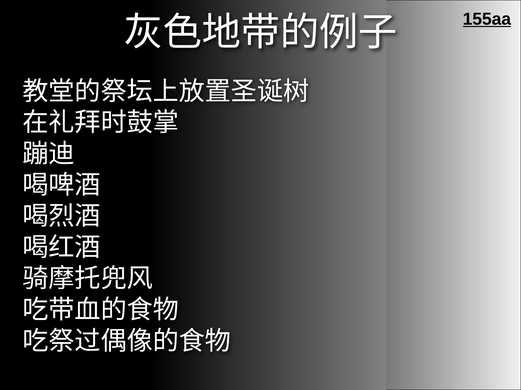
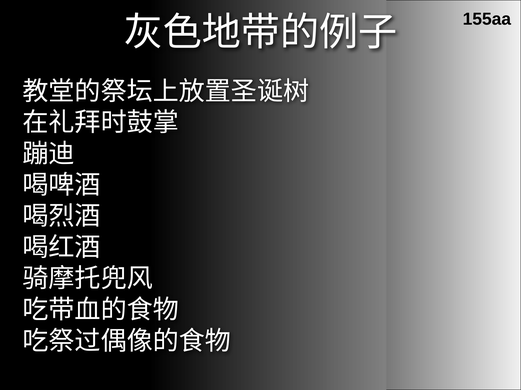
155aa underline: present -> none (487, 19)
